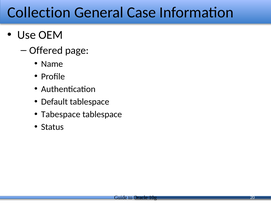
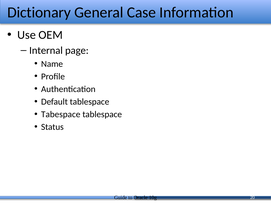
Collection: Collection -> Dictionary (39, 12)
Offered: Offered -> Internal (46, 50)
